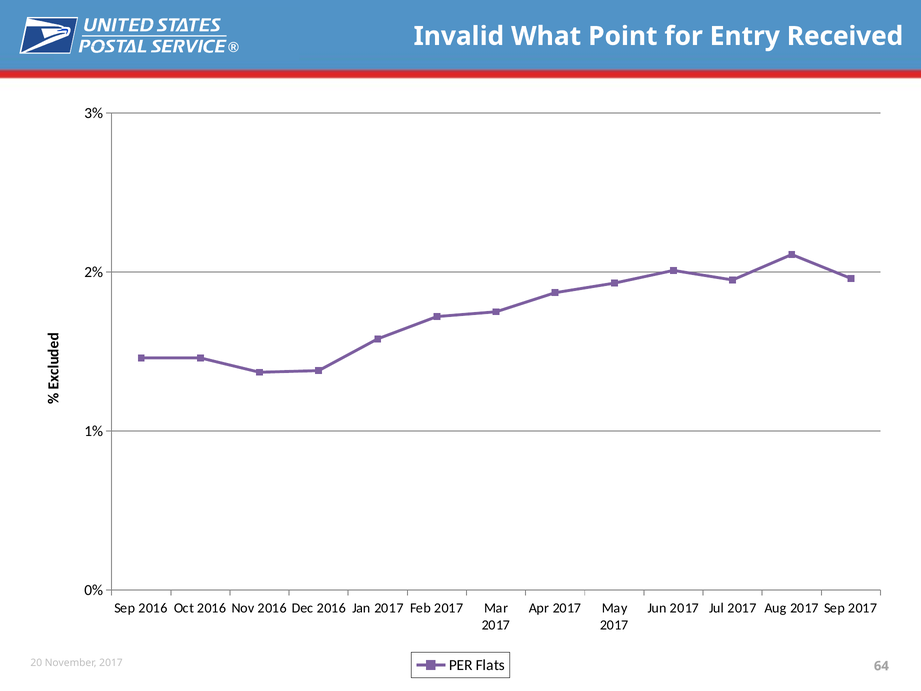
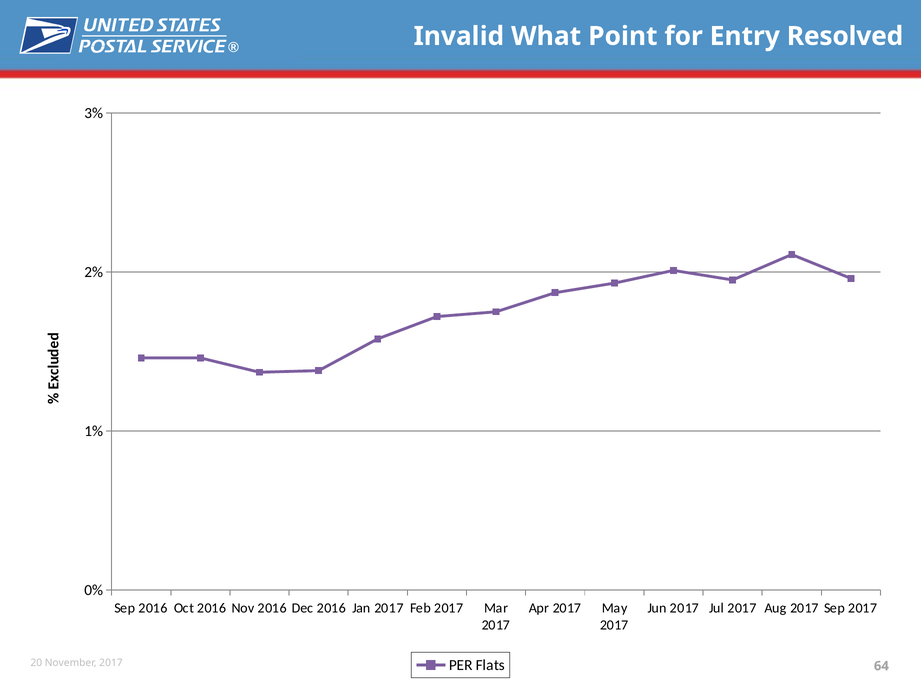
Received: Received -> Resolved (845, 36)
